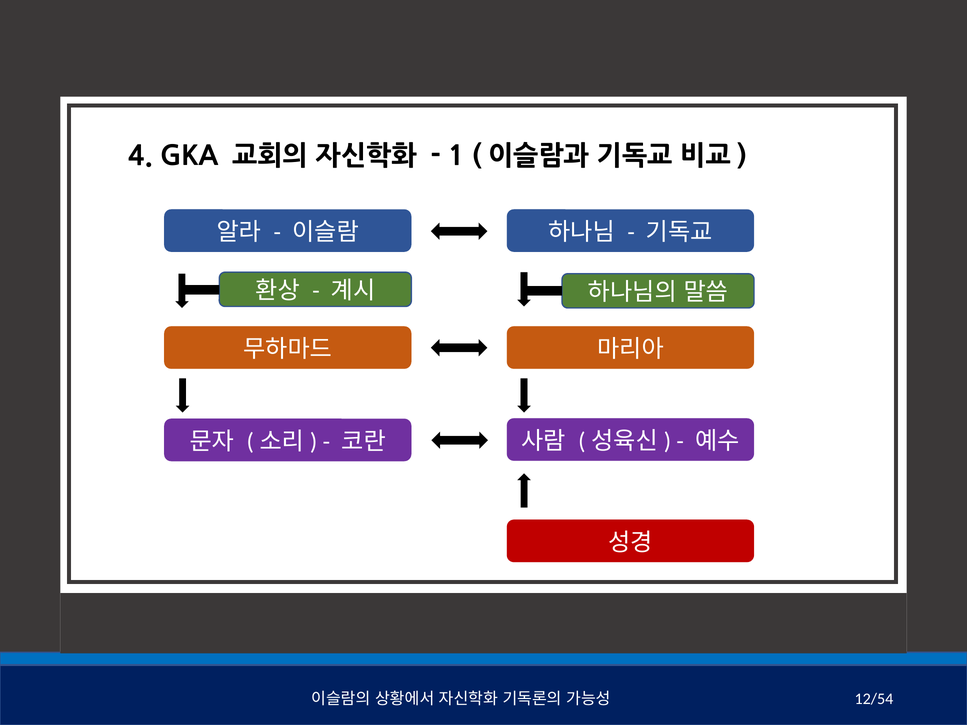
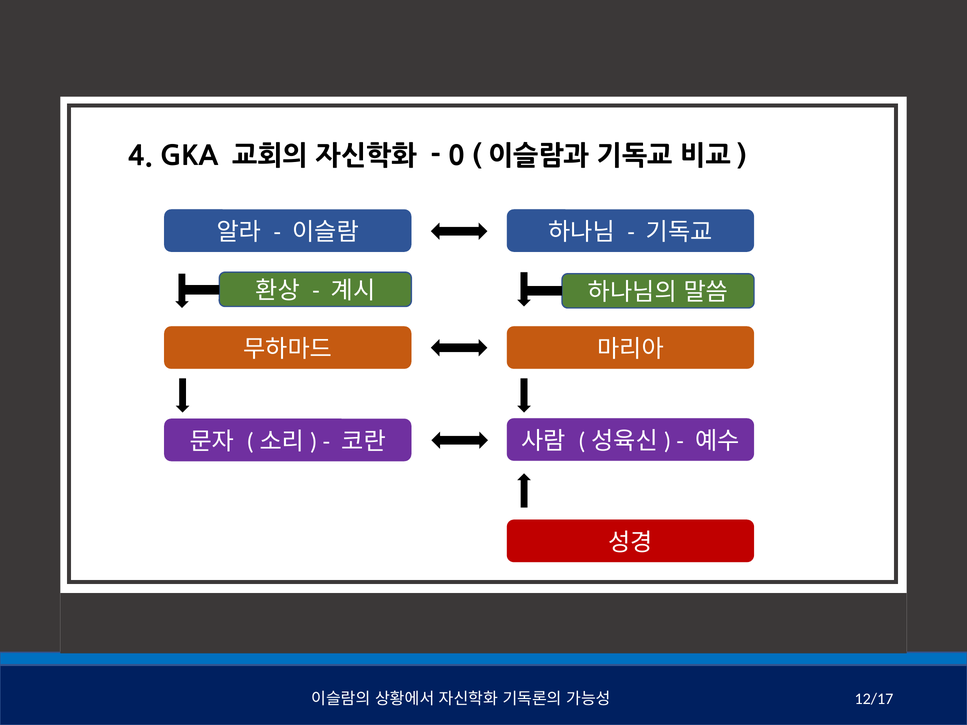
1: 1 -> 0 (456, 156)
12/54: 12/54 -> 12/17 (874, 699)
